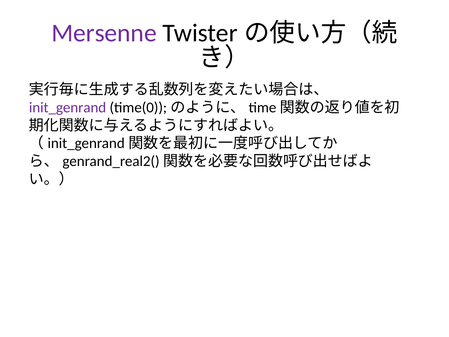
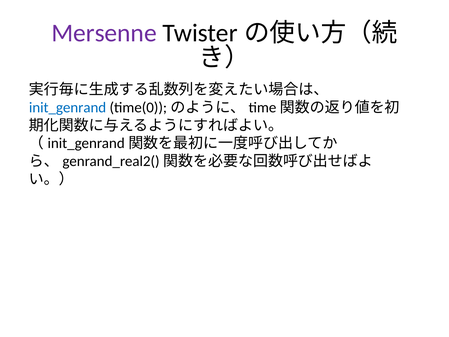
init_genrand colour: purple -> blue (68, 107)
